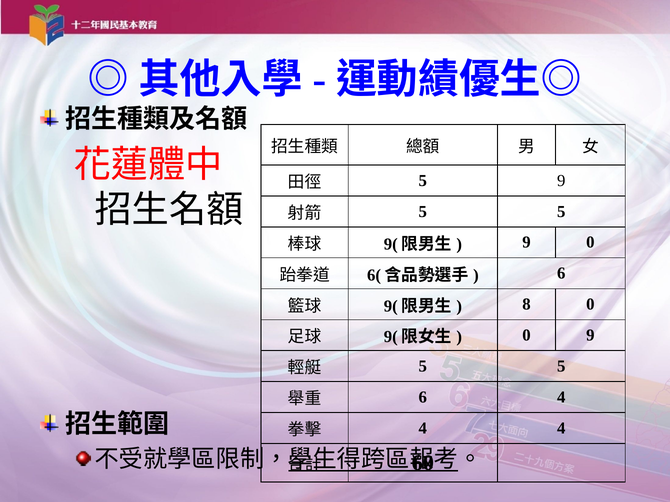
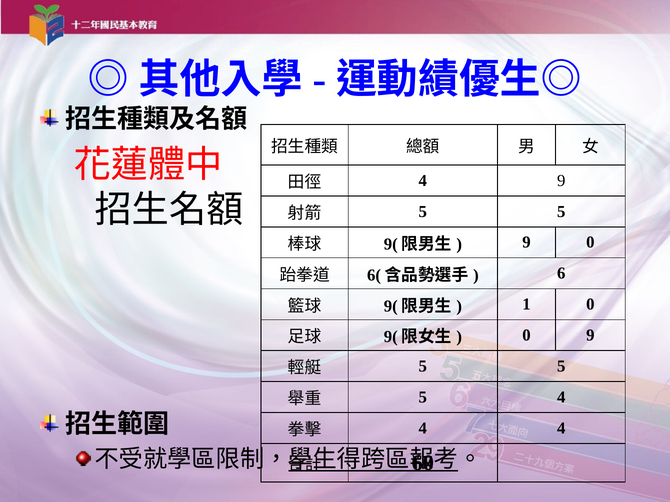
5: 5 -> 4 (423, 181)
8: 8 -> 1 (526, 305)
6: 6 -> 5 (423, 398)
